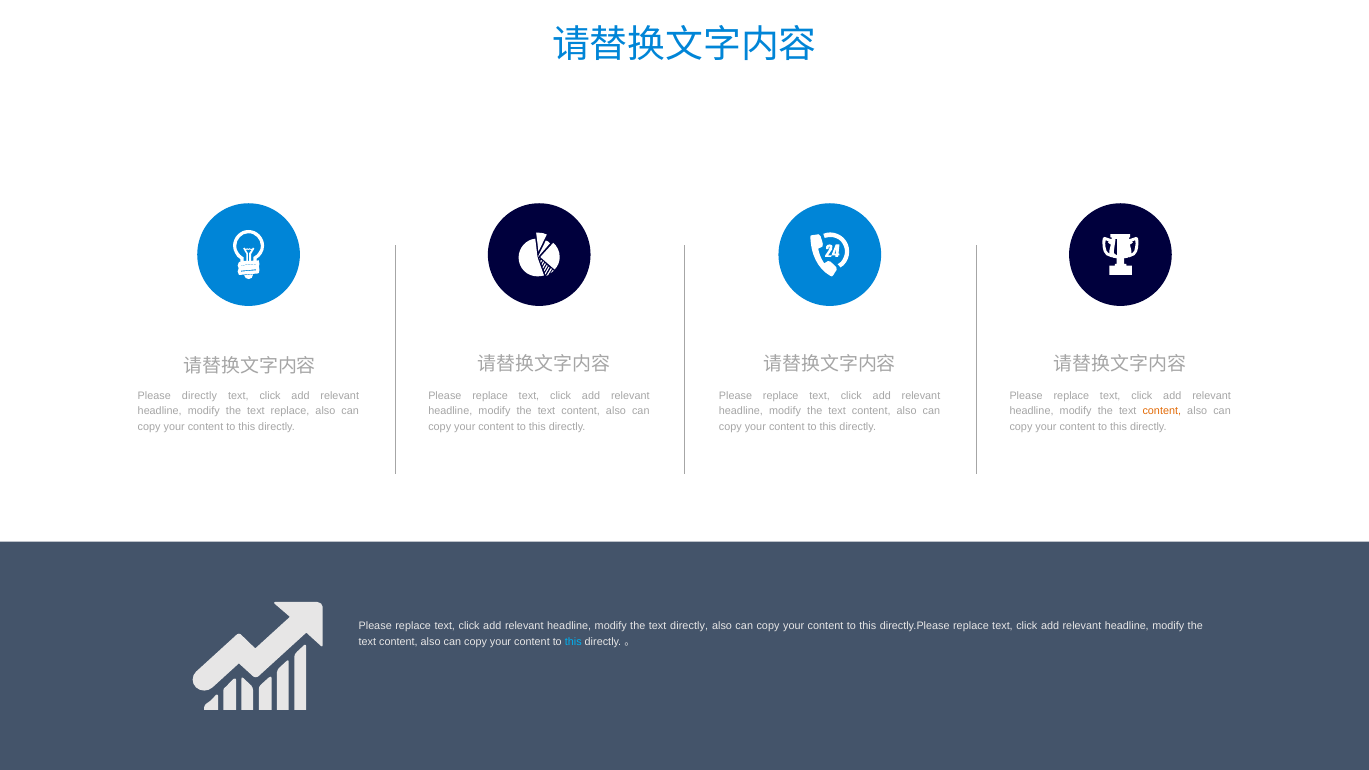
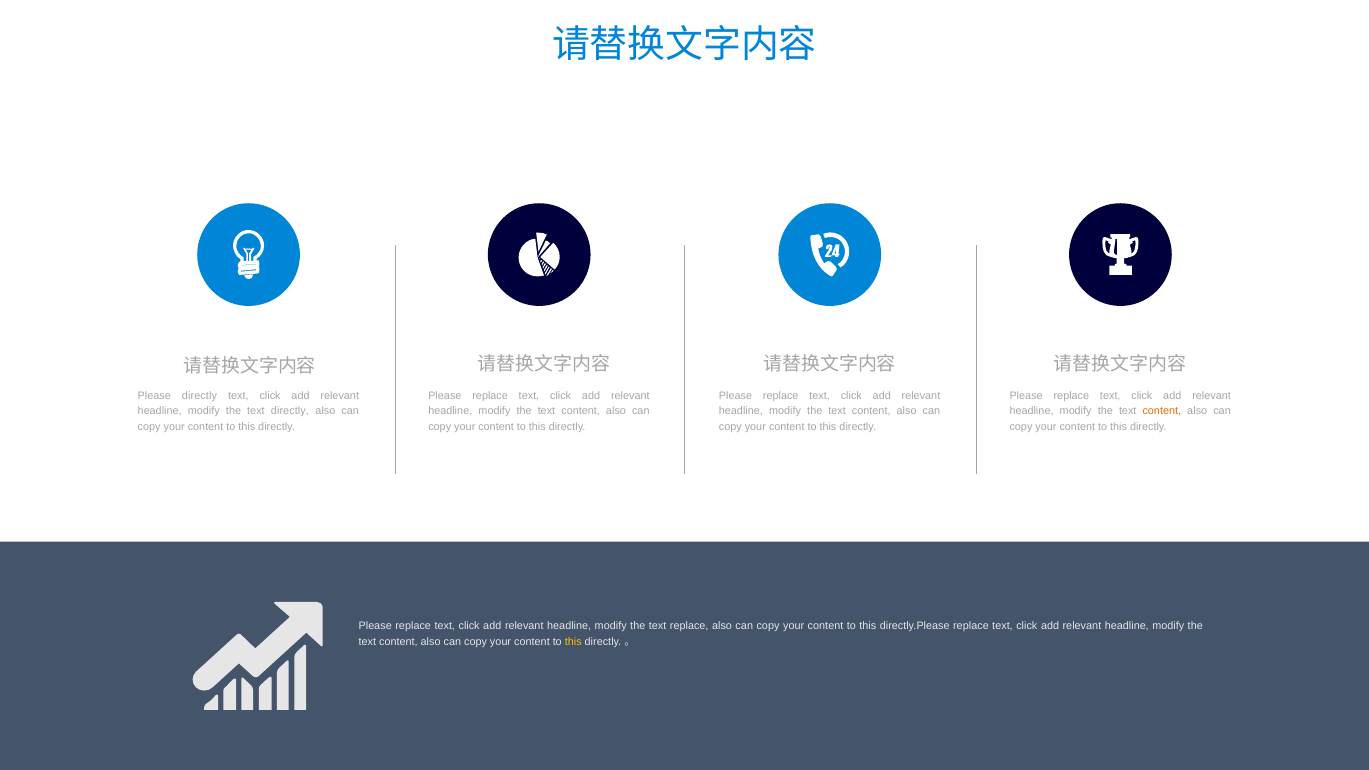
text replace: replace -> directly (290, 411)
text directly: directly -> replace (689, 626)
this colour: light blue -> yellow (573, 642)
